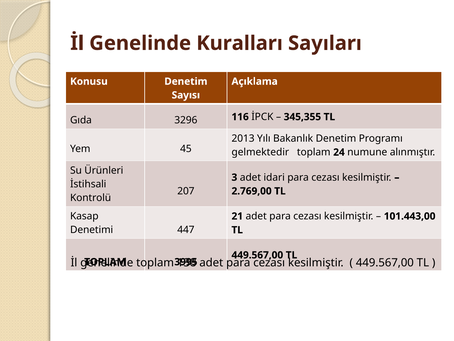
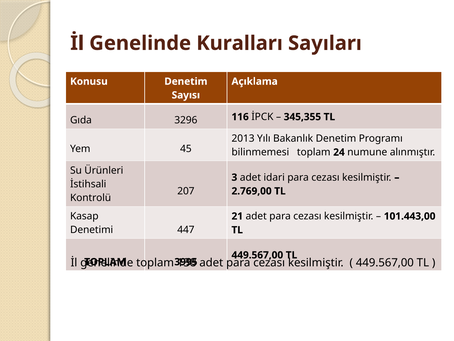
gelmektedir: gelmektedir -> bilinmemesi (260, 152)
